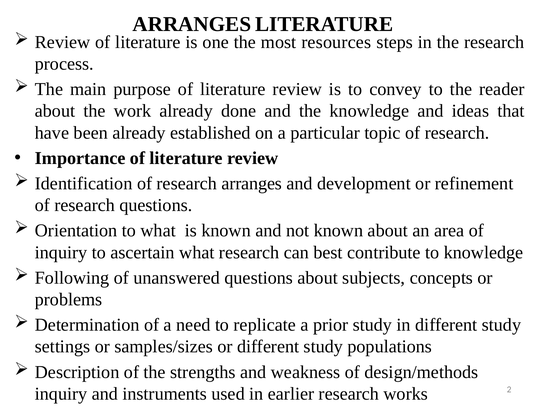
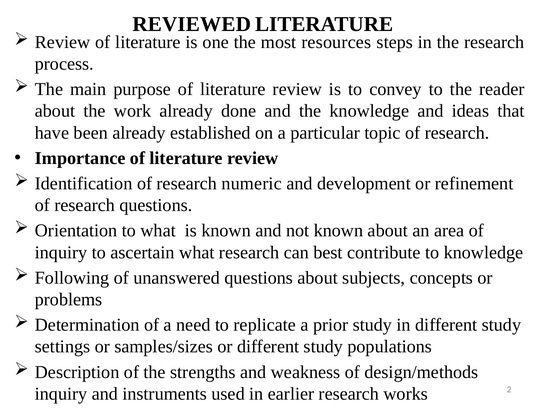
ARRANGES: ARRANGES -> REVIEWED (192, 24)
research arranges: arranges -> numeric (252, 183)
